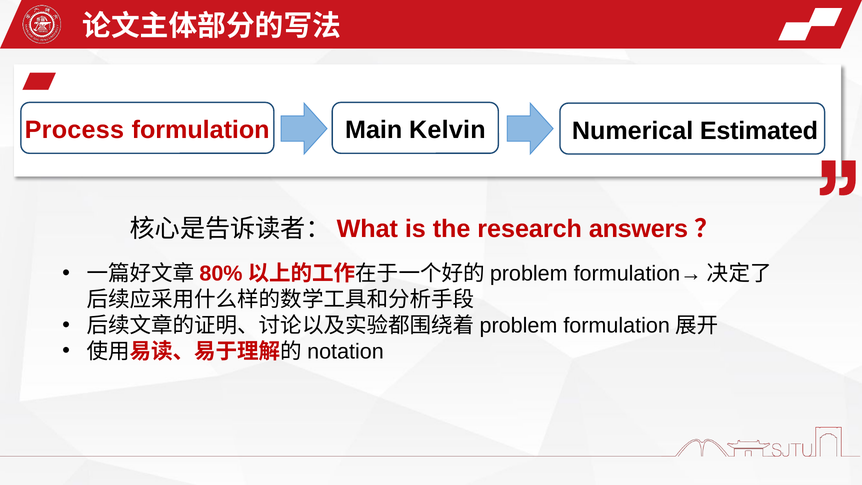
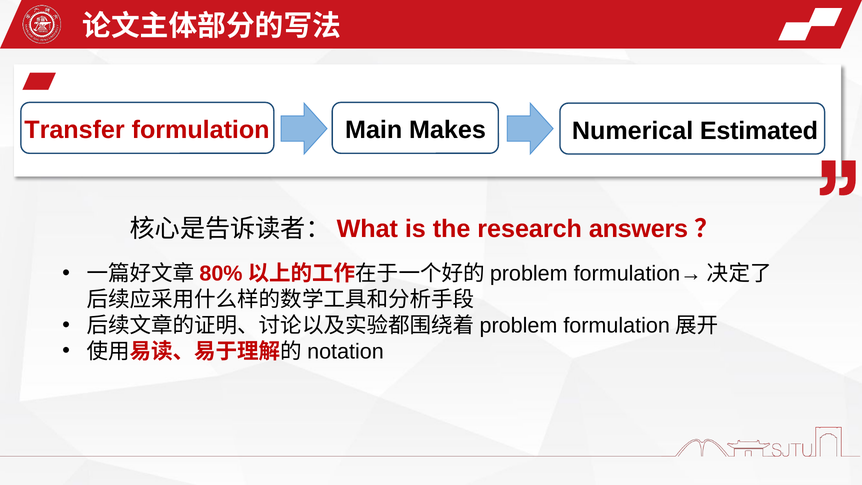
Process: Process -> Transfer (75, 130)
Kelvin: Kelvin -> Makes (447, 130)
